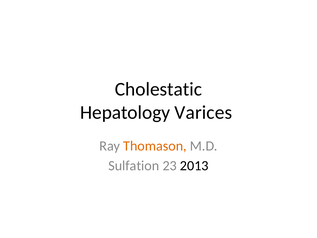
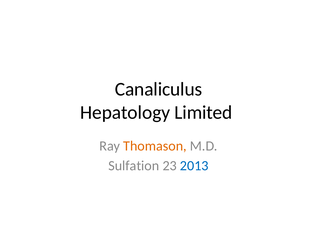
Cholestatic: Cholestatic -> Canaliculus (159, 89)
Varices: Varices -> Limited (203, 112)
2013 colour: black -> blue (194, 165)
